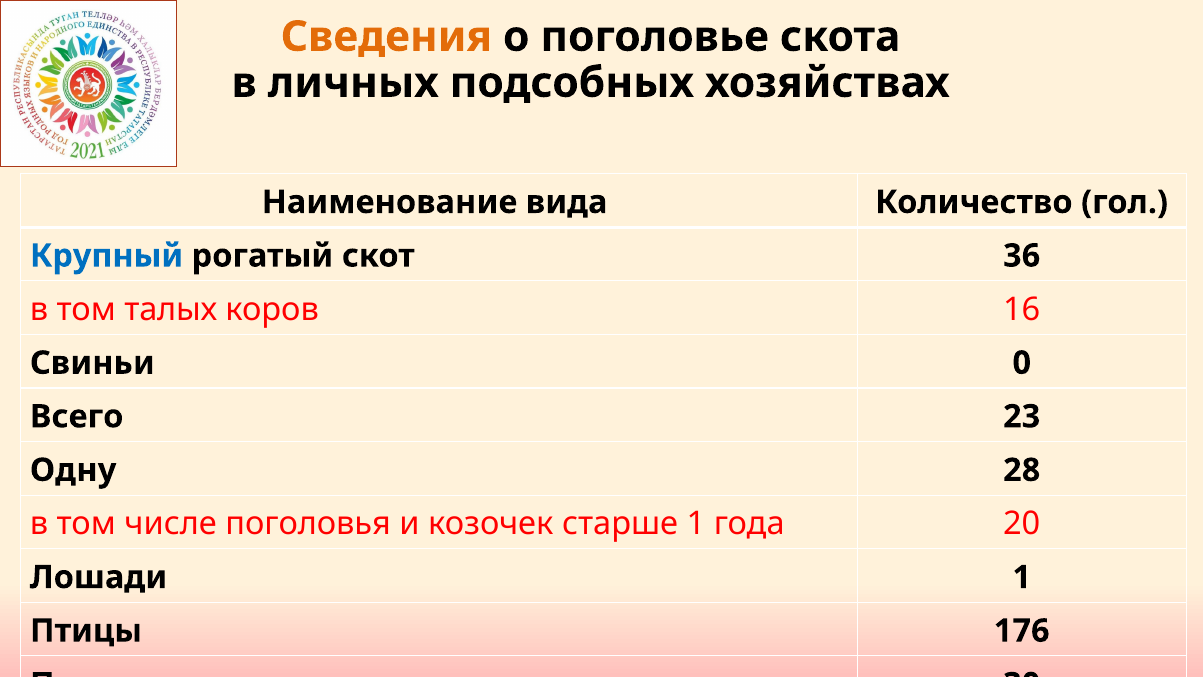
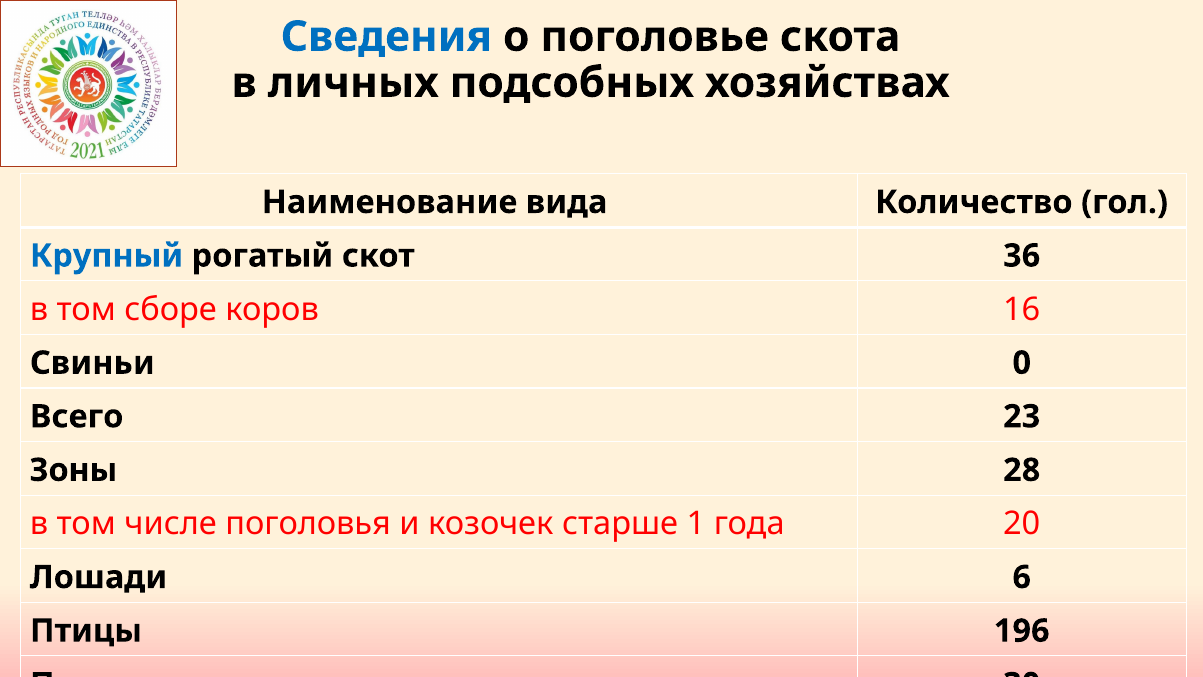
Сведения colour: orange -> blue (386, 37)
талых: талых -> сборе (171, 309)
Одну: Одну -> Зоны (73, 470)
Лошади 1: 1 -> 6 (1022, 577)
176: 176 -> 196 (1022, 631)
